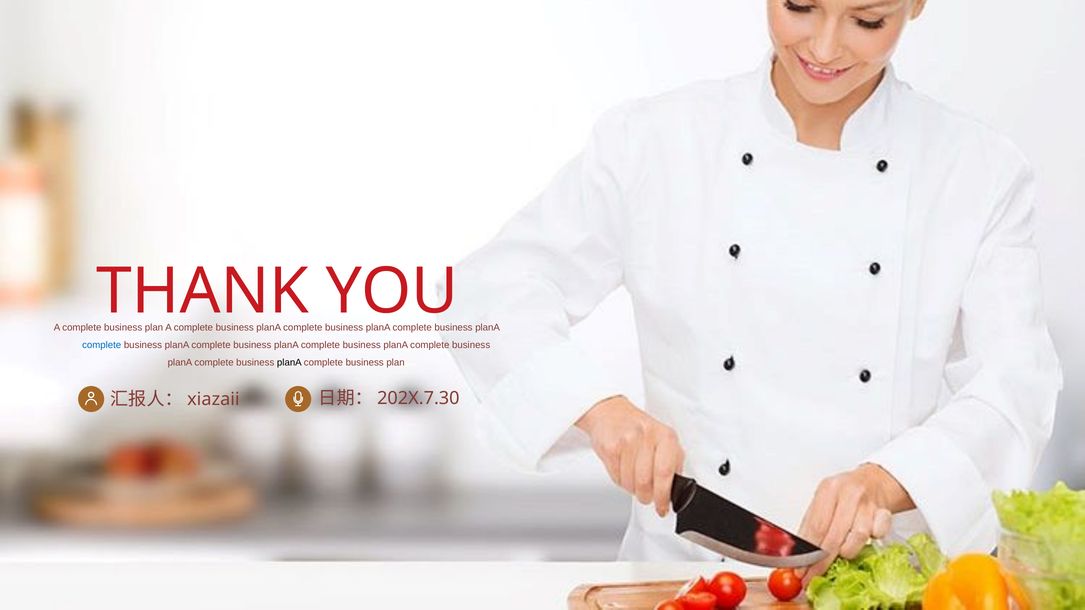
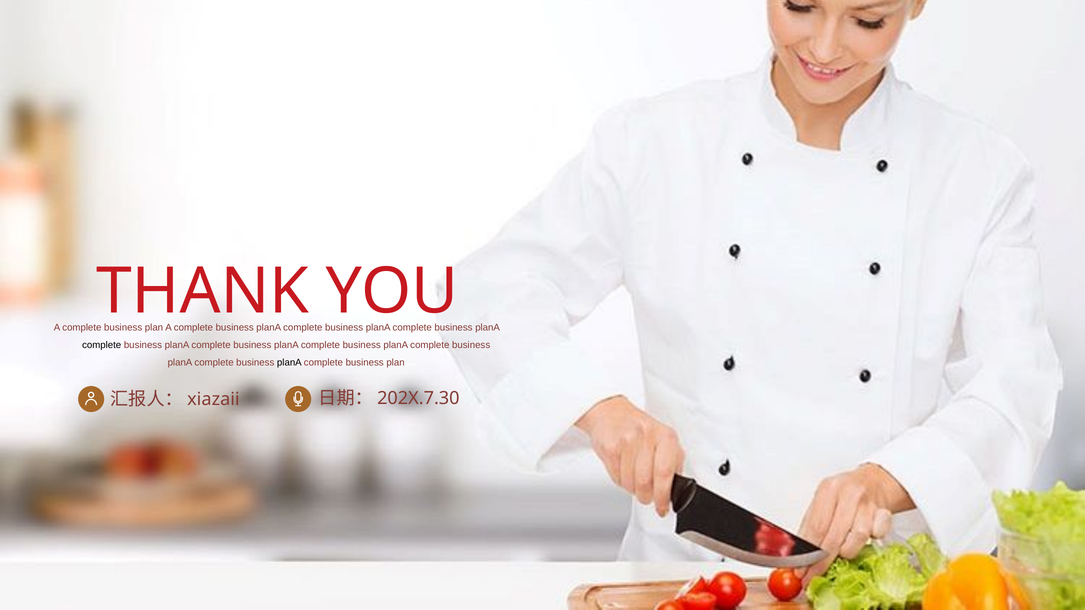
complete colour: blue -> black (102, 345)
